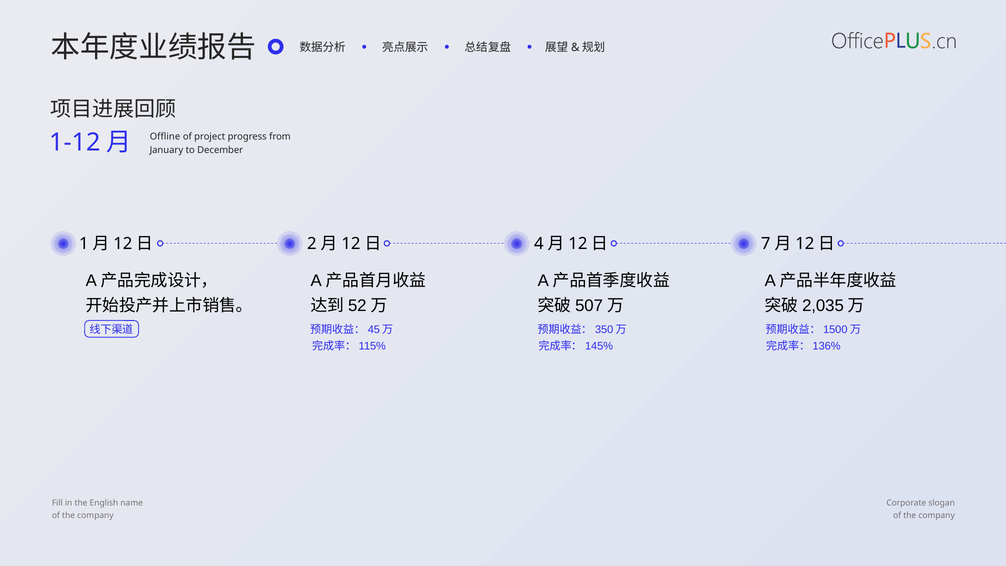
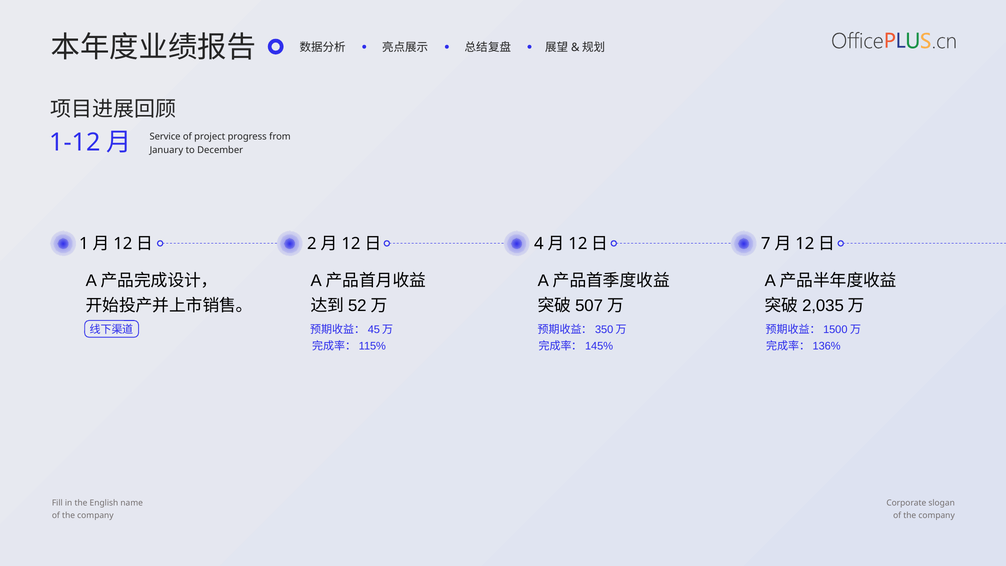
Offline: Offline -> Service (165, 136)
